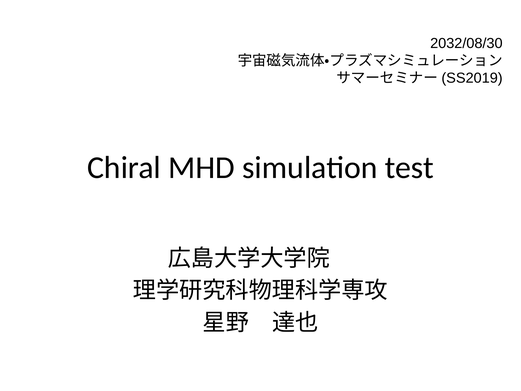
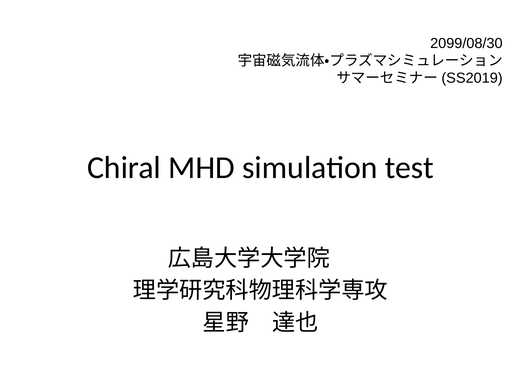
2032/08/30: 2032/08/30 -> 2099/08/30 (466, 43)
